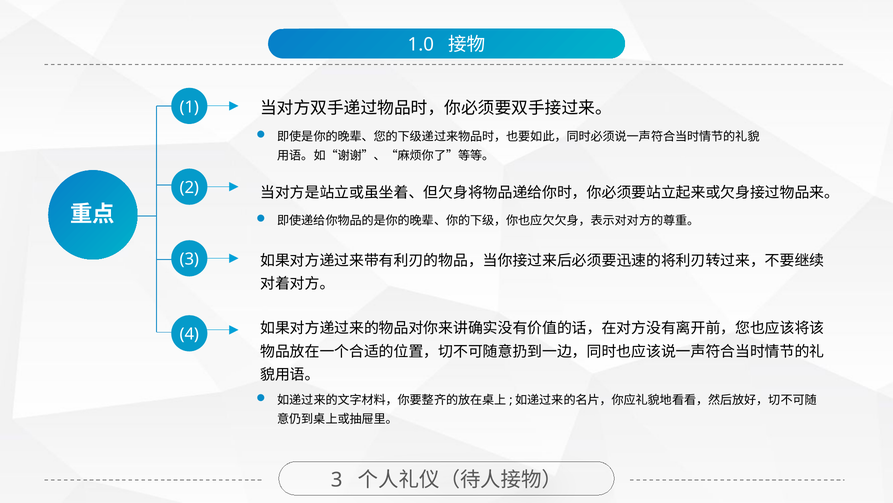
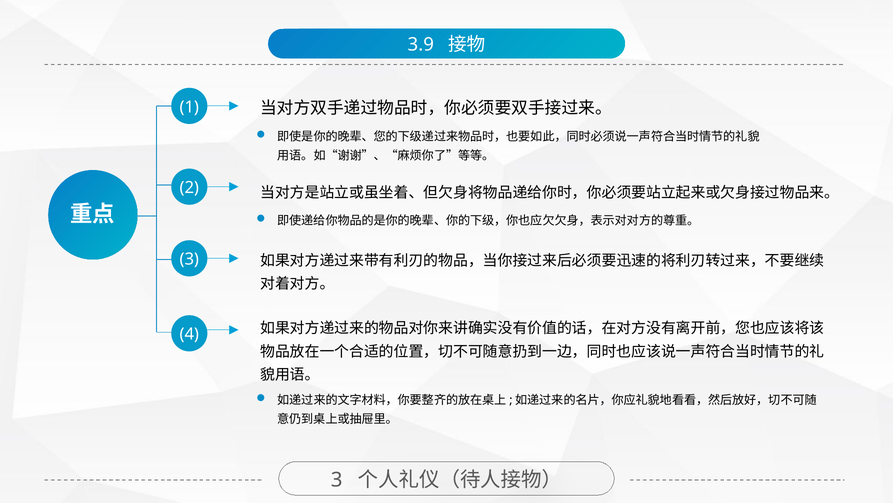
1.0: 1.0 -> 3.9 (421, 45)
